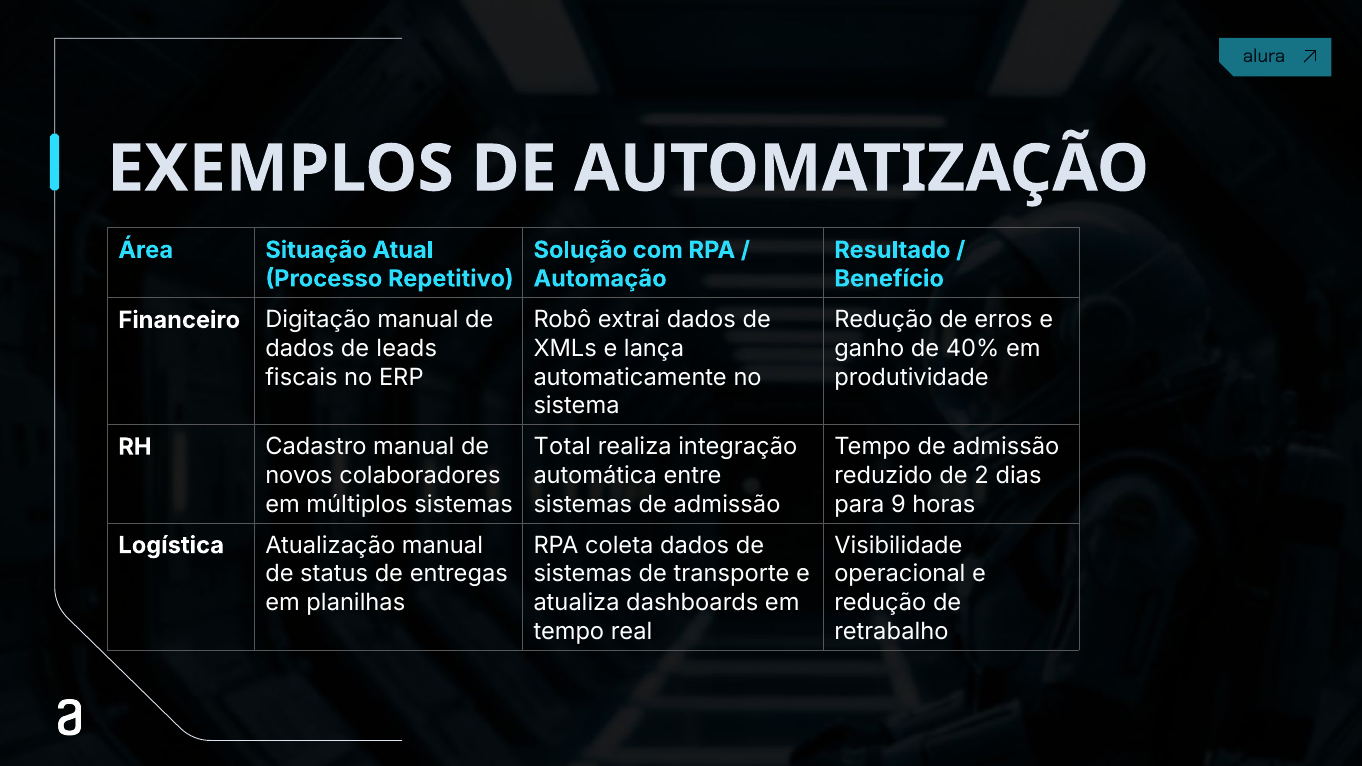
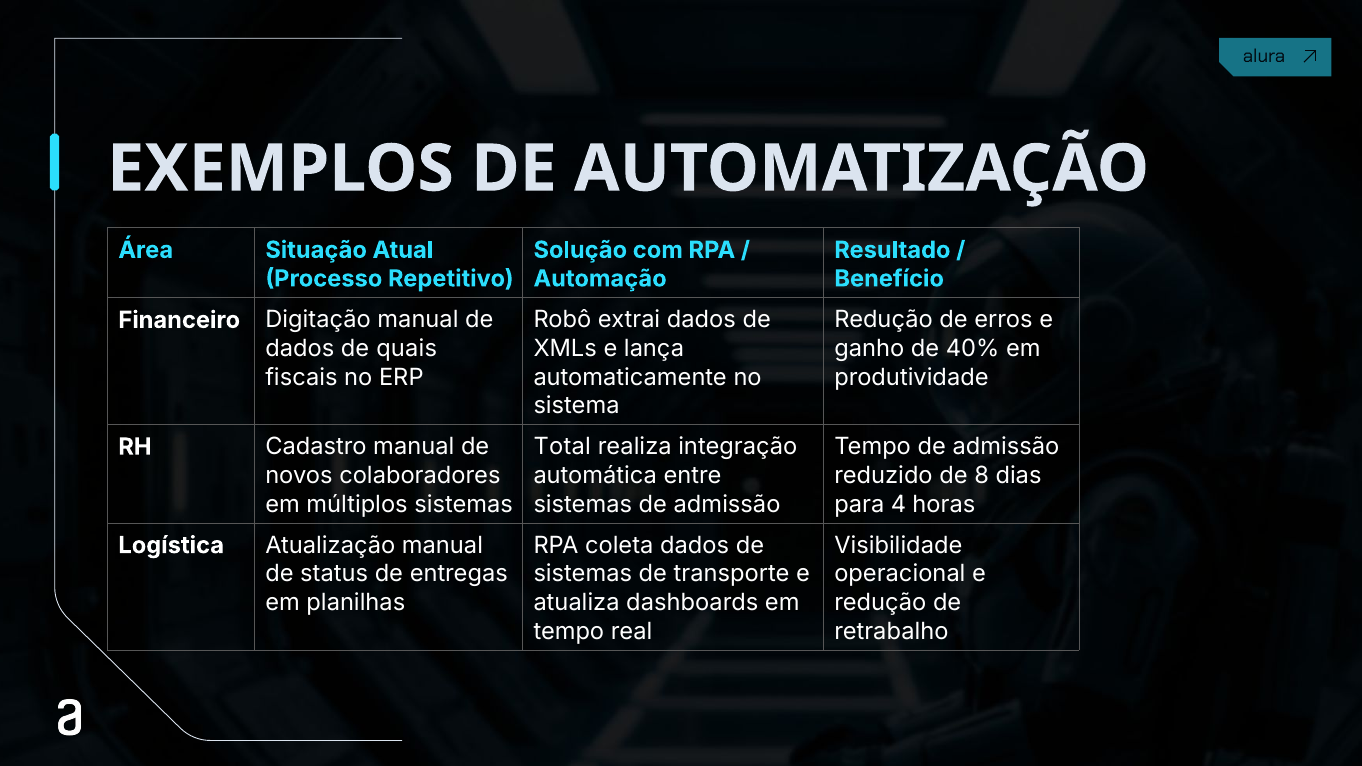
leads: leads -> quais (407, 349)
2: 2 -> 8 (982, 476)
9: 9 -> 4 (899, 504)
